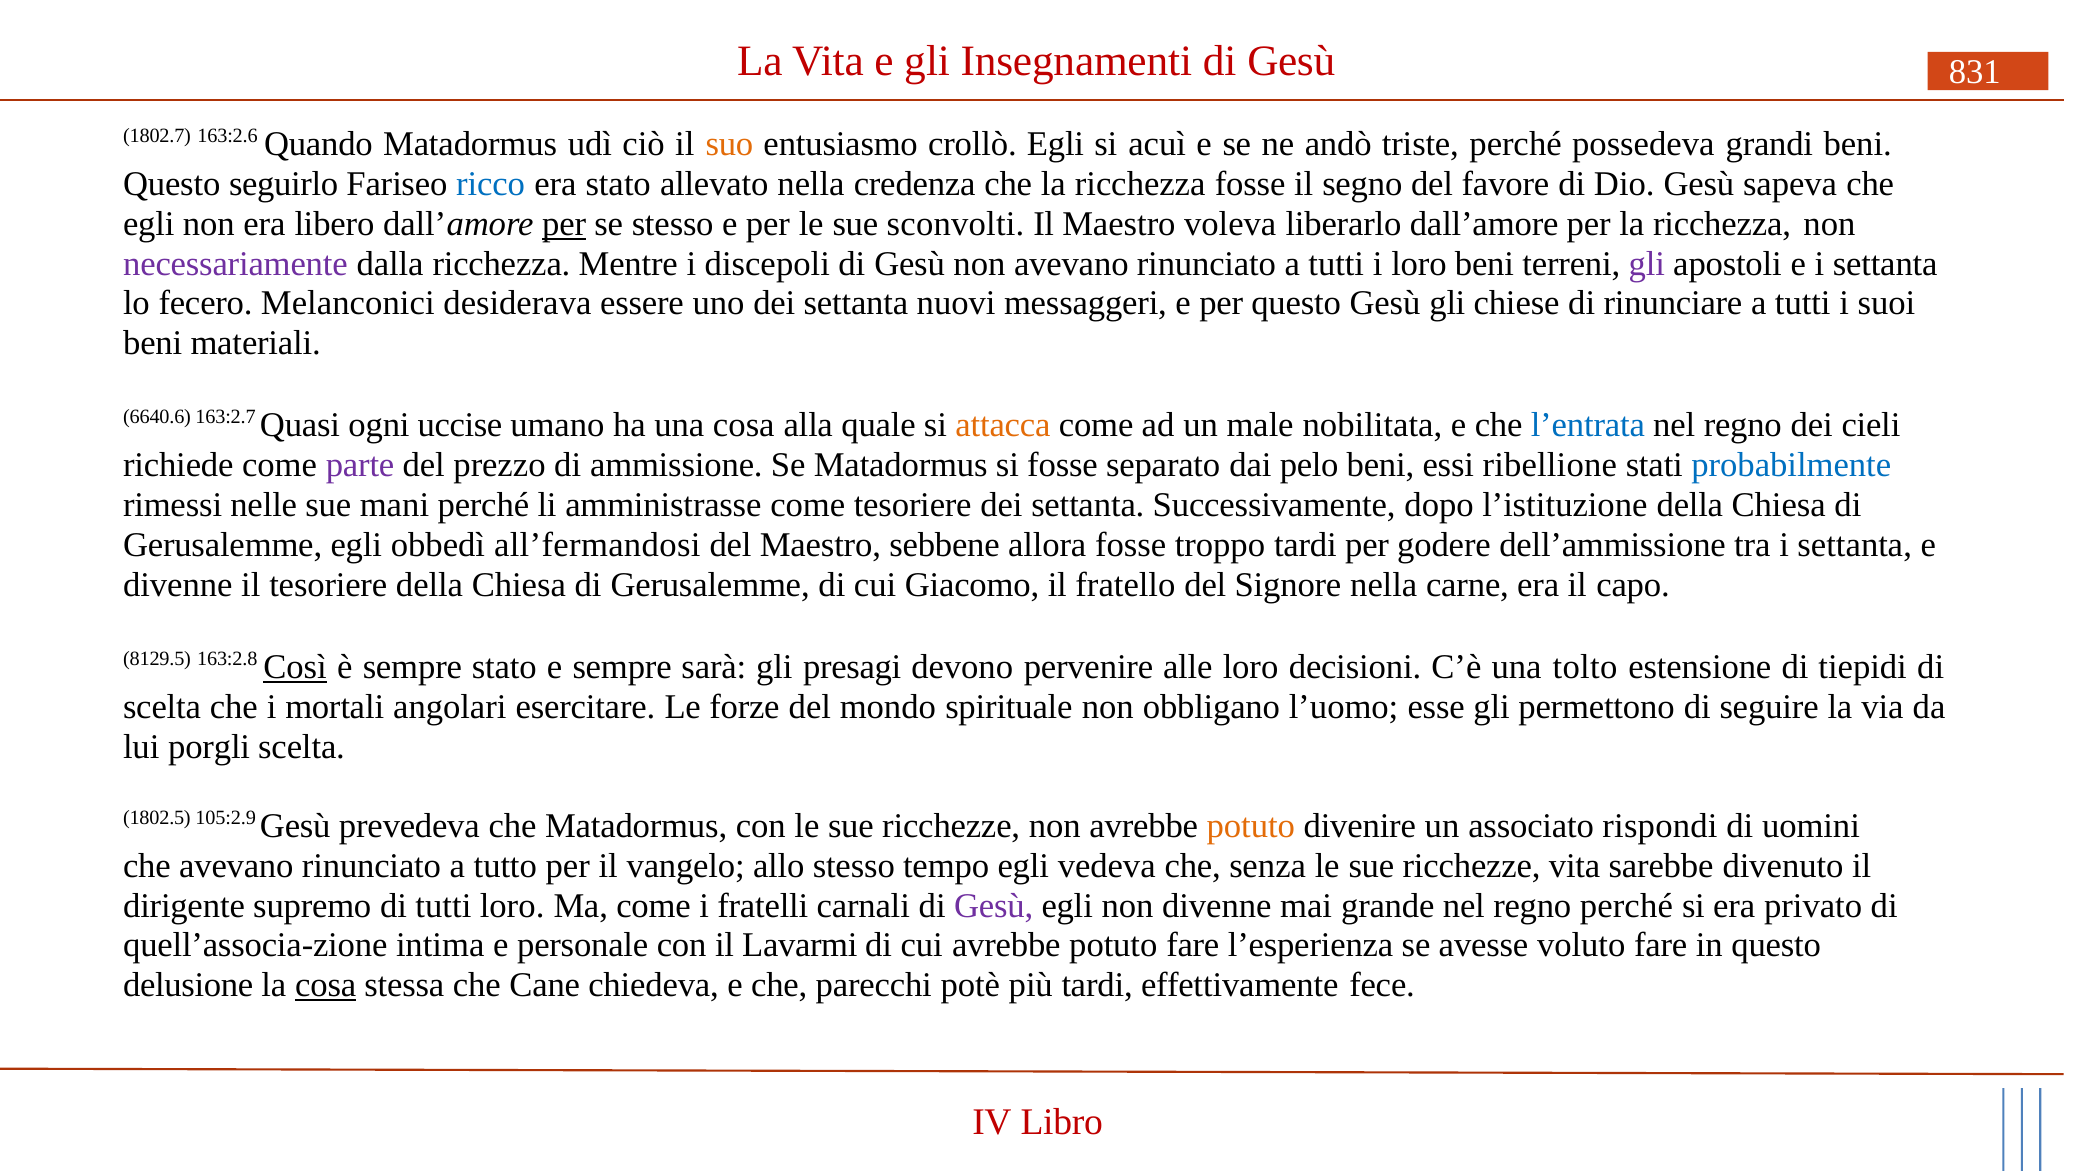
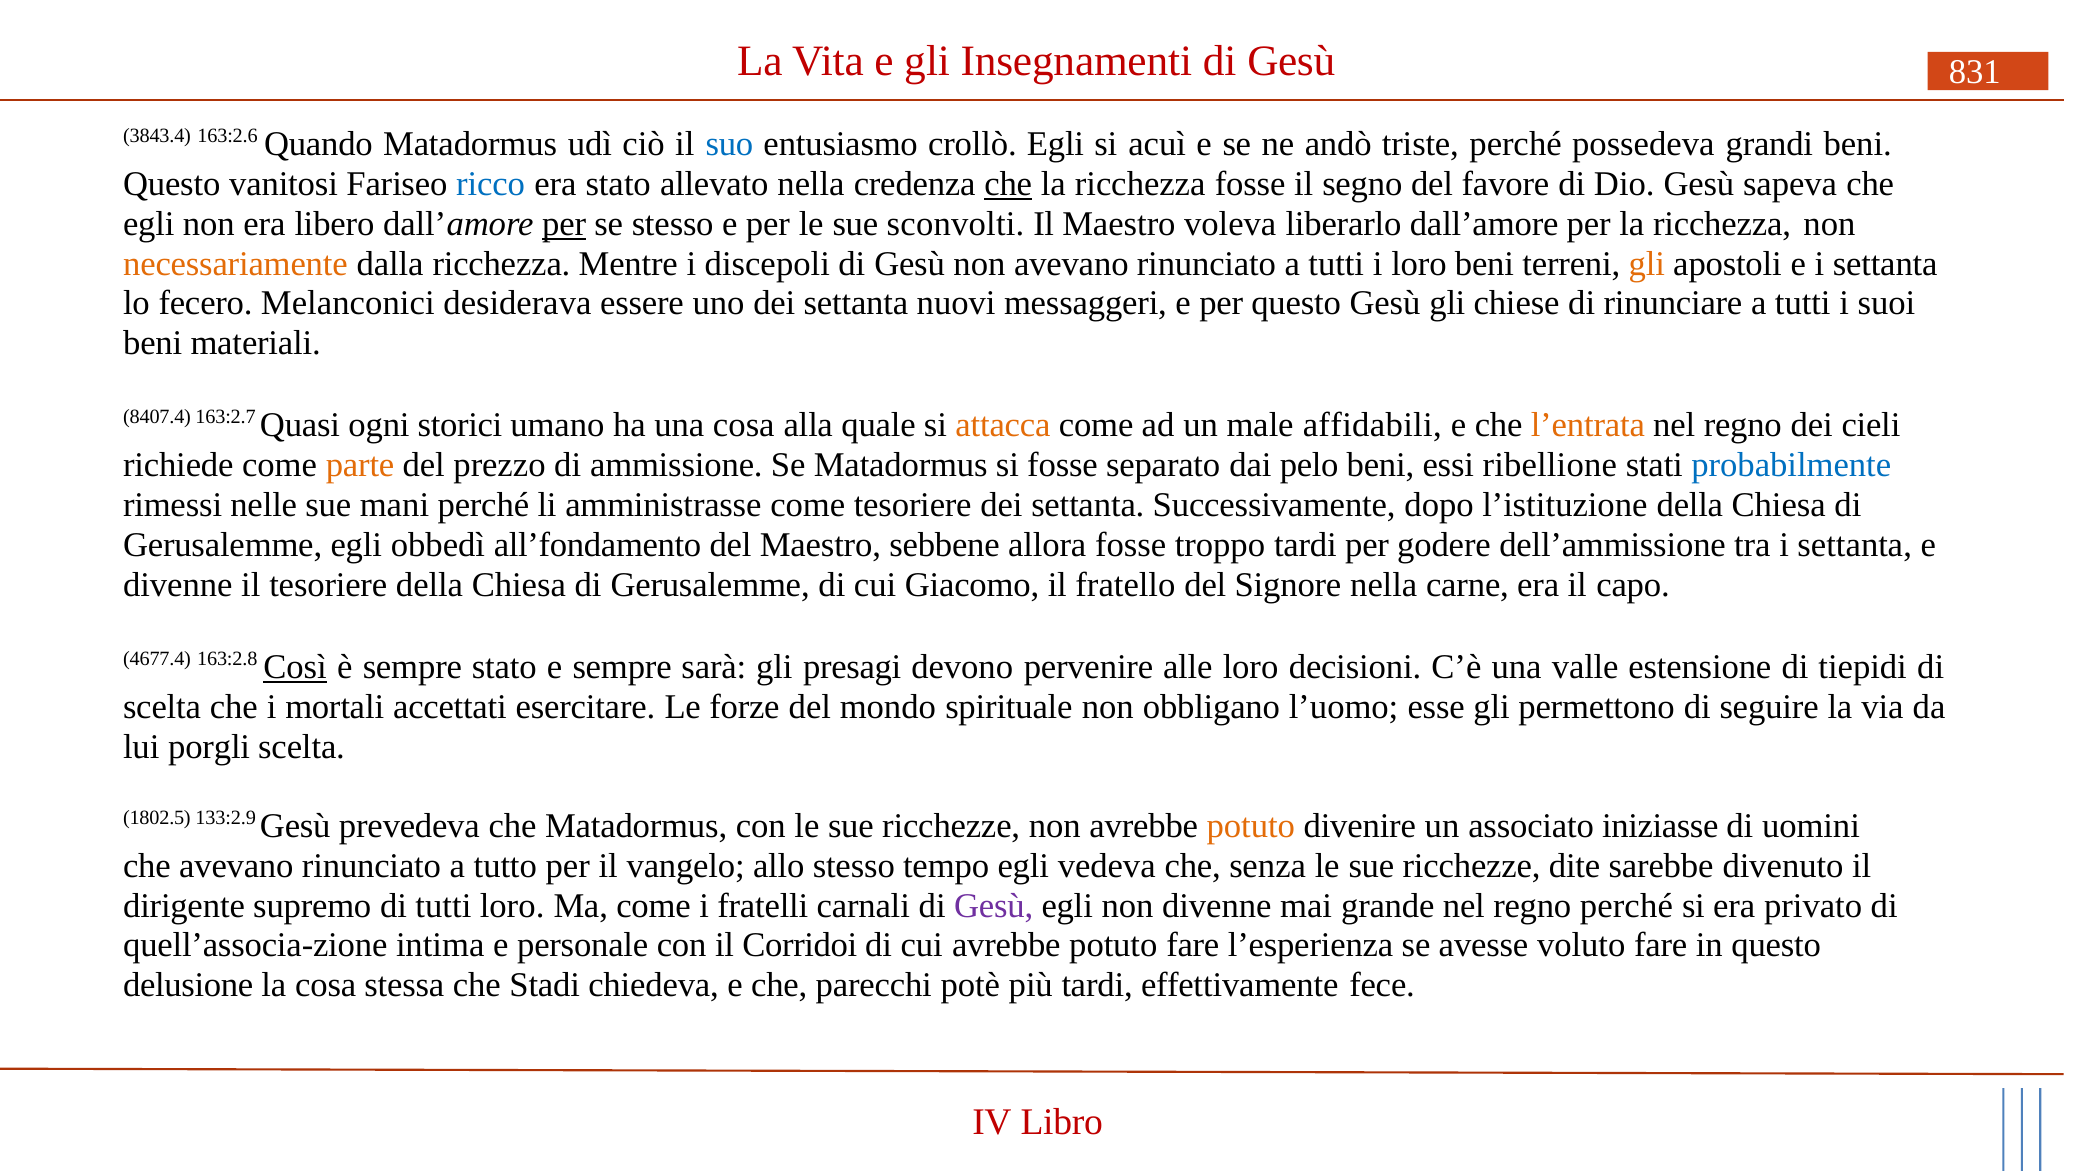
1802.7: 1802.7 -> 3843.4 (157, 135)
suo colour: orange -> blue (729, 144)
seguirlo: seguirlo -> vanitosi (283, 184)
che underline: none -> present (1008, 184)
necessariamente colour: purple -> orange (235, 264)
gli colour: purple -> orange (1647, 264)
6640.6: 6640.6 -> 8407.4 (157, 417)
uccise: uccise -> storici (460, 425)
nobilitata: nobilitata -> affidabili (1372, 425)
l’entrata colour: blue -> orange (1588, 425)
parte colour: purple -> orange (360, 465)
all’fermandosi: all’fermandosi -> all’fondamento (598, 545)
8129.5: 8129.5 -> 4677.4 (157, 659)
tolto: tolto -> valle (1585, 667)
angolari: angolari -> accettati (450, 707)
105:2.9: 105:2.9 -> 133:2.9 (226, 818)
rispondi: rispondi -> iniziasse (1660, 827)
ricchezze vita: vita -> dite (1575, 866)
Lavarmi: Lavarmi -> Corridoi (800, 945)
cosa underline: present -> none (326, 985)
Cane: Cane -> Stadi (545, 985)
